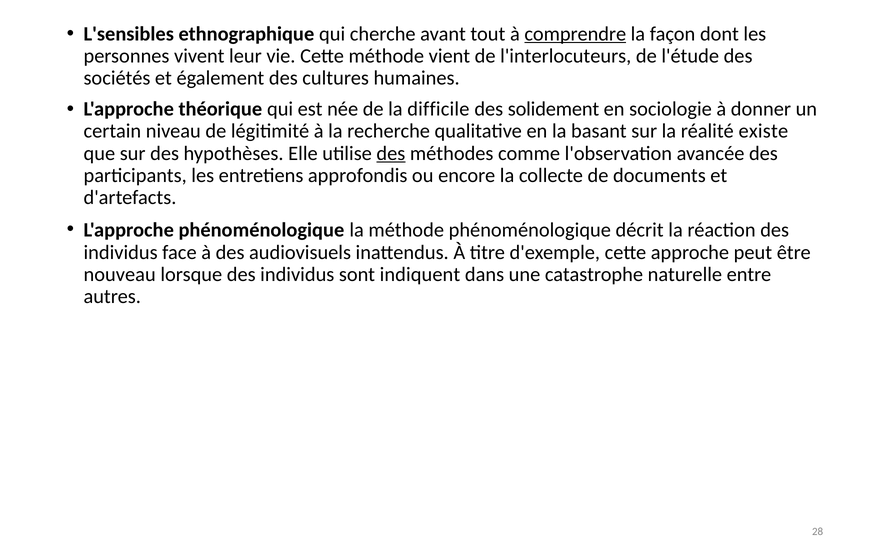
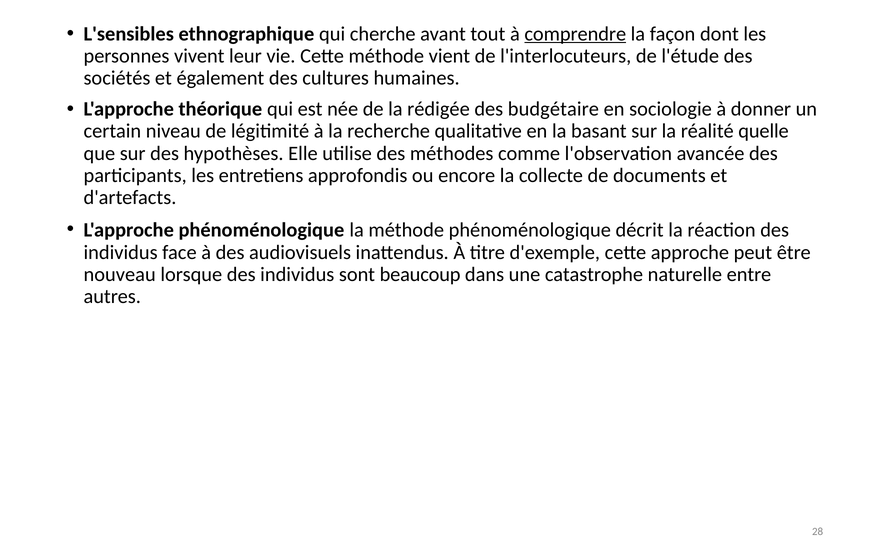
difficile: difficile -> rédigée (438, 109)
solidement: solidement -> budgétaire (553, 109)
existe: existe -> quelle (764, 131)
des underline: present -> none (391, 153)
indiquent: indiquent -> beaucoup (420, 274)
